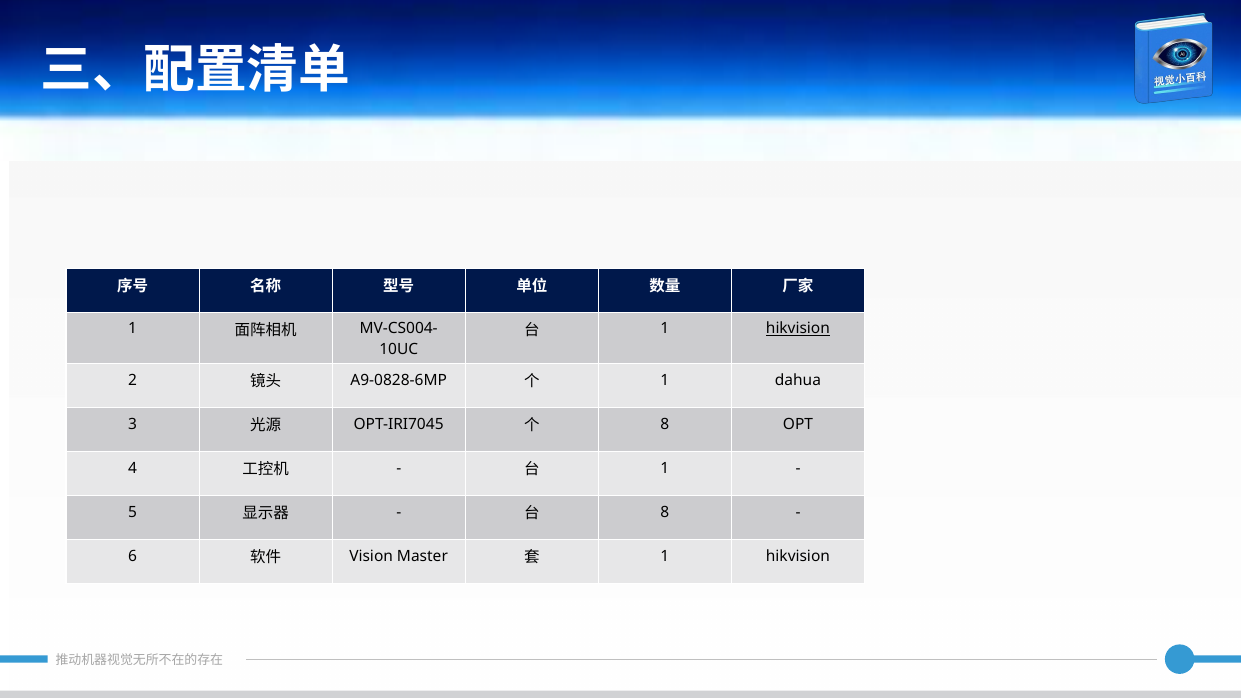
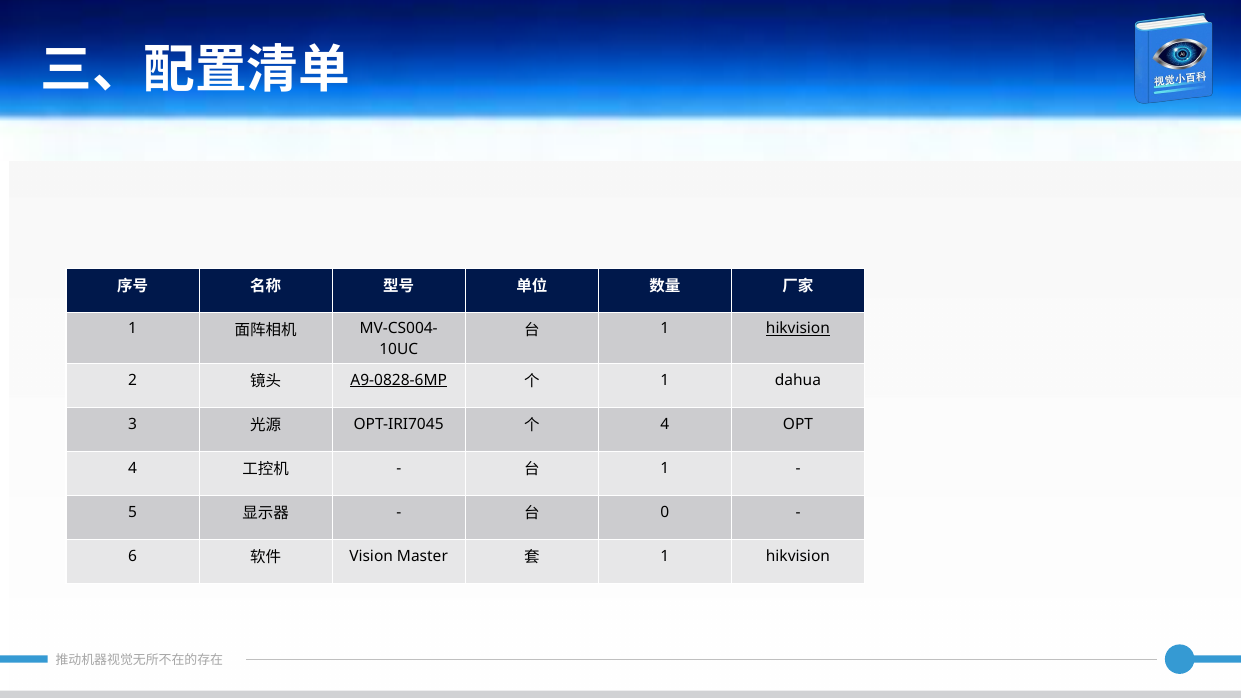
A9-0828-6MP underline: none -> present (399, 380)
8: 8 -> 4 (665, 424)
8: 8 -> 0 (665, 512)
